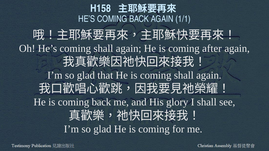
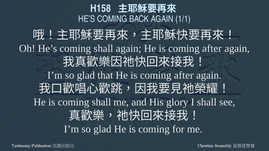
shall: shall -> after (184, 75)
is coming back: back -> shall (101, 102)
